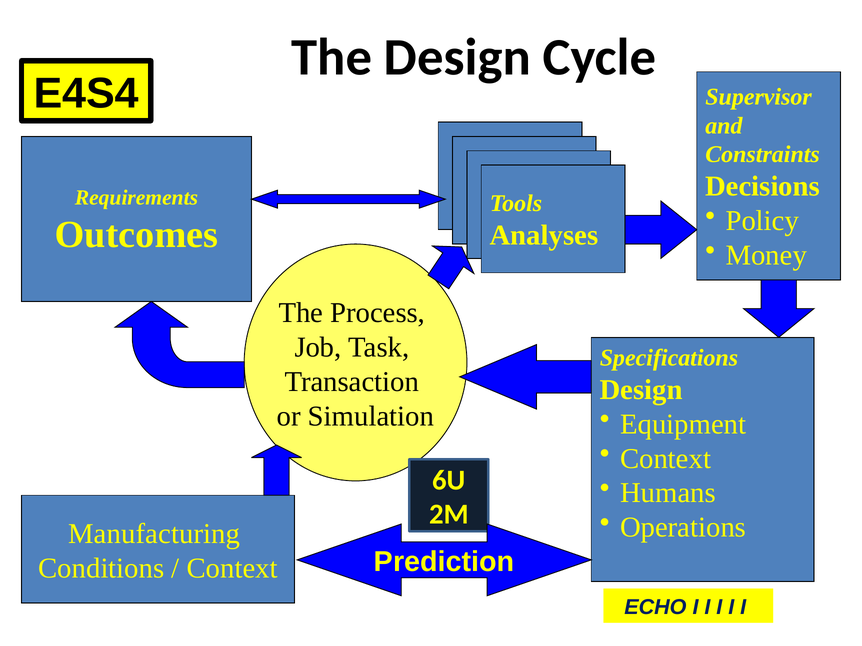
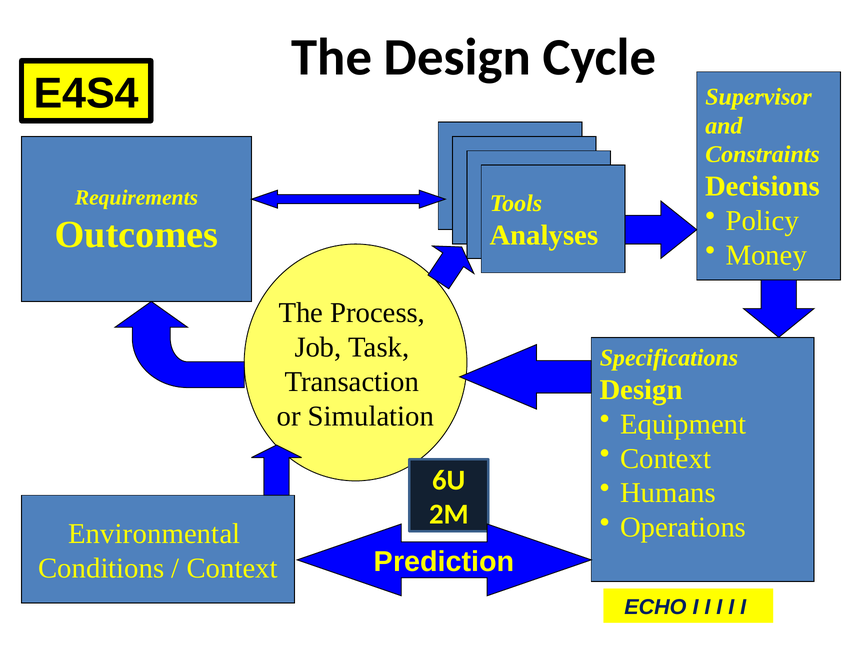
Manufacturing: Manufacturing -> Environmental (154, 534)
